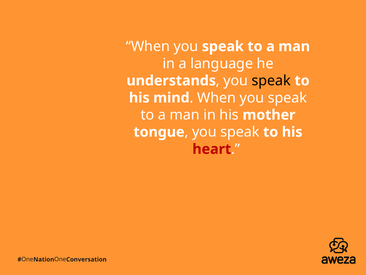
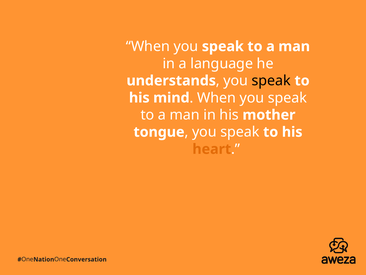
heart colour: red -> orange (212, 149)
